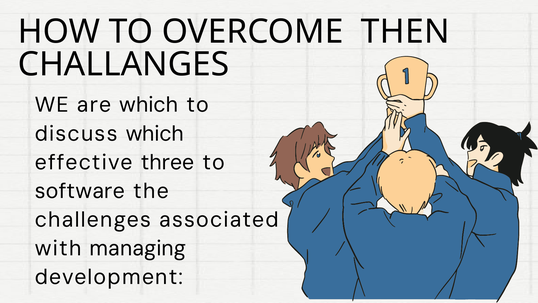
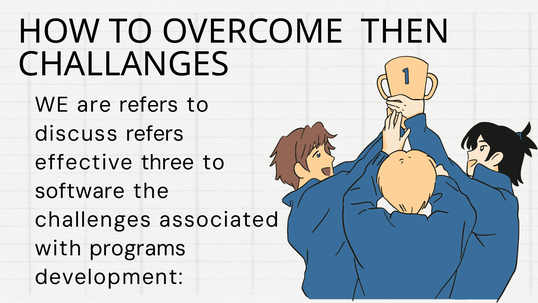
are which: which -> refers (149, 105)
discuss which: which -> refers (155, 134)
managing: managing -> programs (138, 248)
